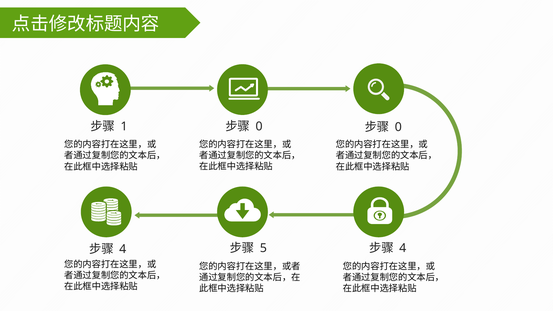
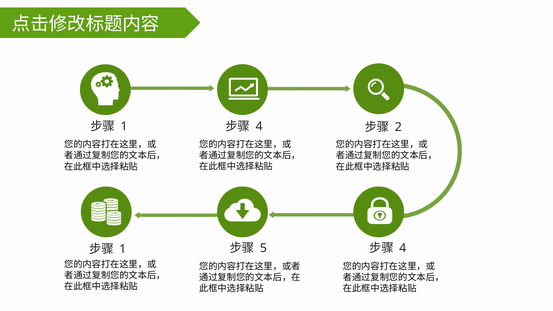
0: 0 -> 4 (259, 126)
0: 0 -> 2 (398, 127)
4: 4 -> 1 (123, 249)
